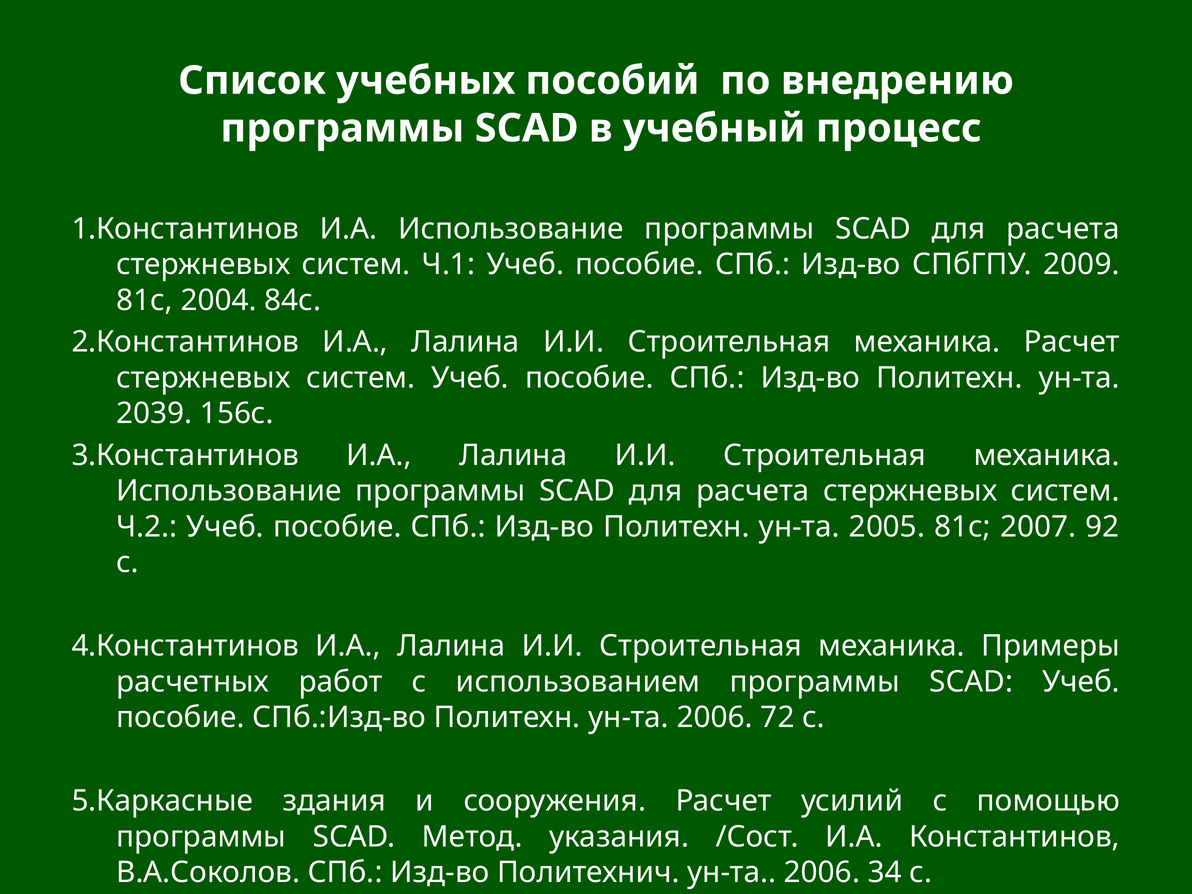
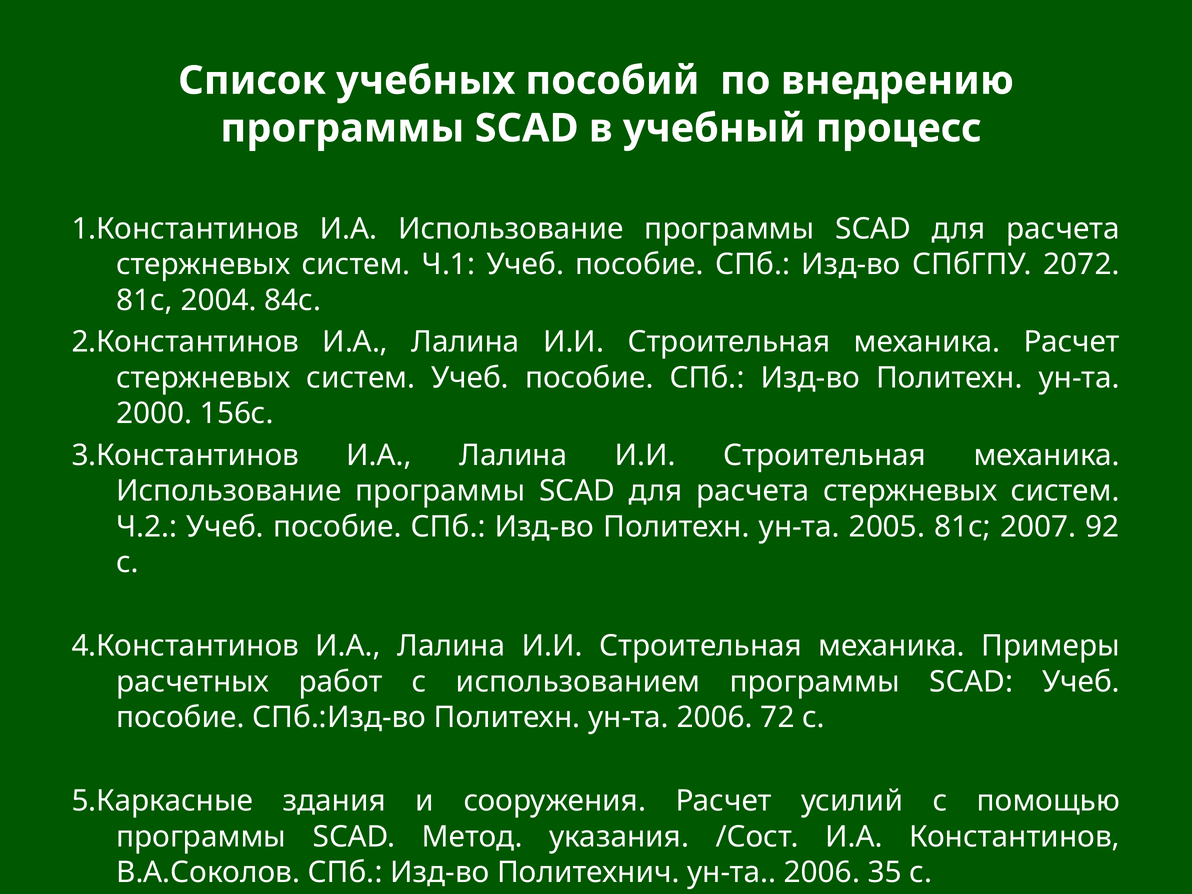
2009: 2009 -> 2072 (1081, 265)
2039: 2039 -> 2000 (154, 414)
34: 34 -> 35 (885, 873)
